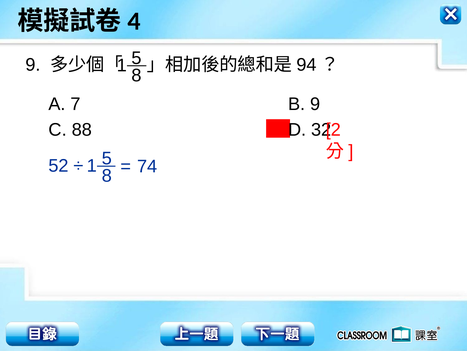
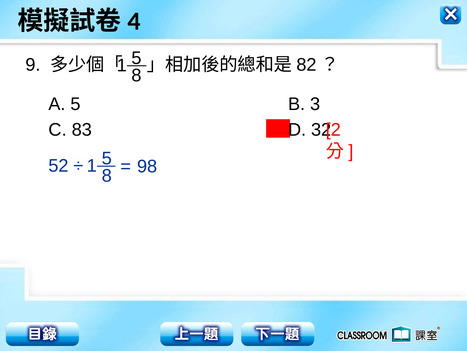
94: 94 -> 82 (306, 65)
A 7: 7 -> 5 (76, 104)
B 9: 9 -> 3 (315, 104)
88: 88 -> 83 (82, 130)
74: 74 -> 98 (147, 166)
